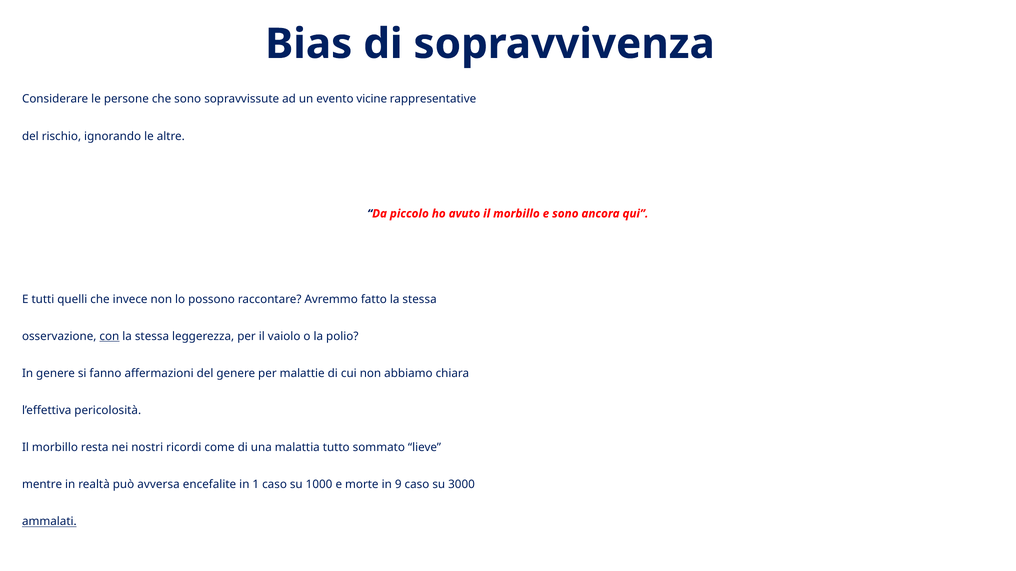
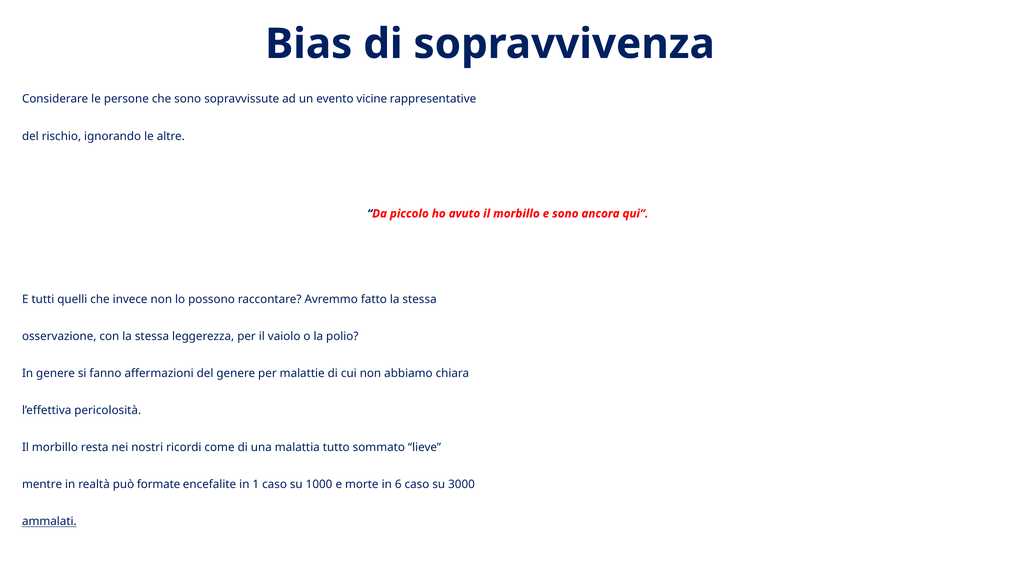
con underline: present -> none (109, 336)
avversa: avversa -> formate (159, 484)
9: 9 -> 6 (398, 484)
